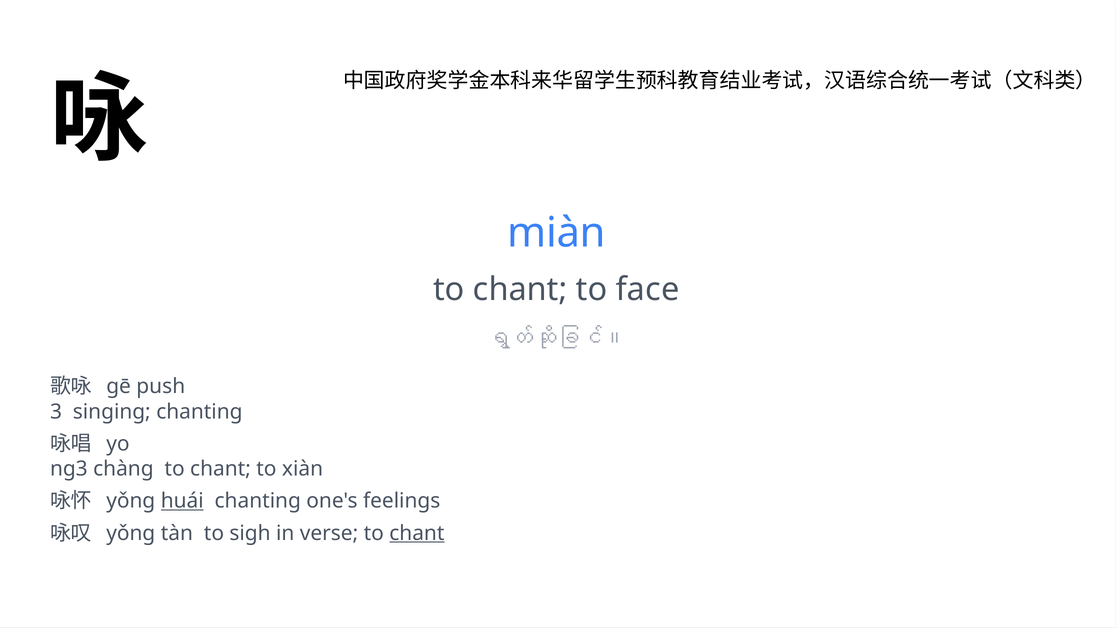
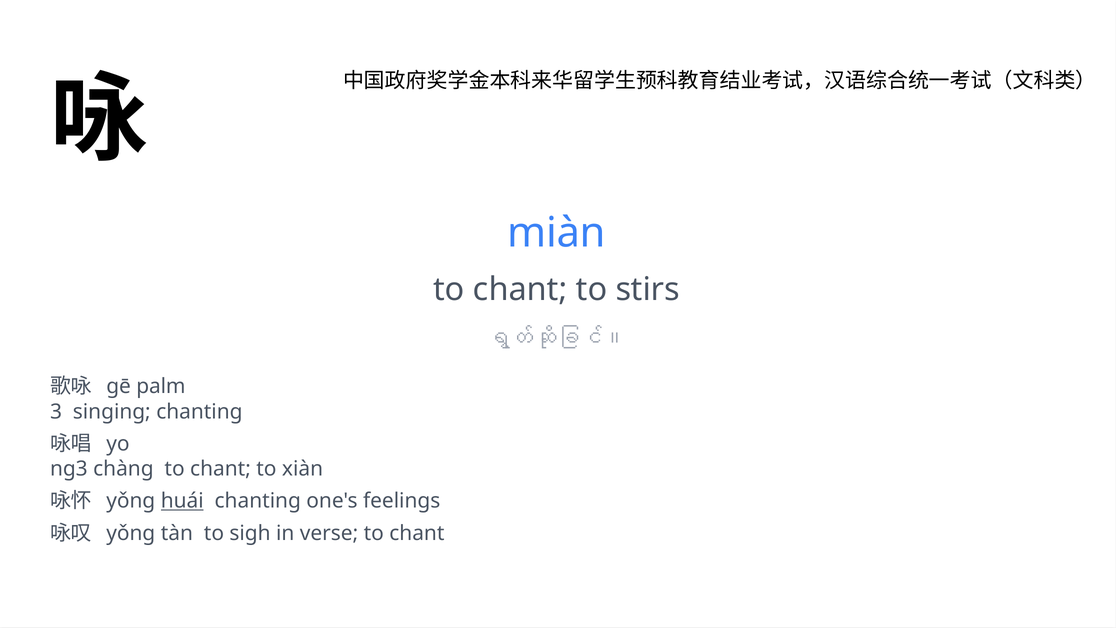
face: face -> stirs (648, 290)
push: push -> palm (161, 386)
chant underline: present -> none (417, 533)
